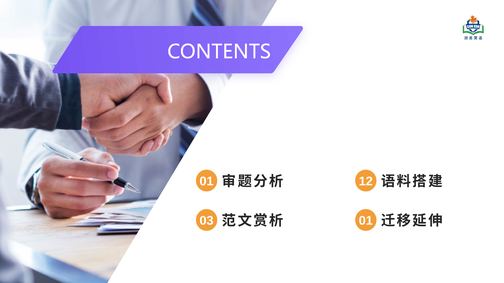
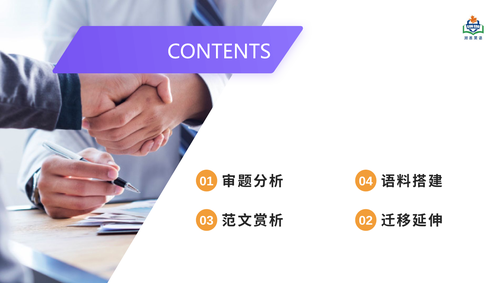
12: 12 -> 04 (366, 182)
03 01: 01 -> 02 (366, 221)
